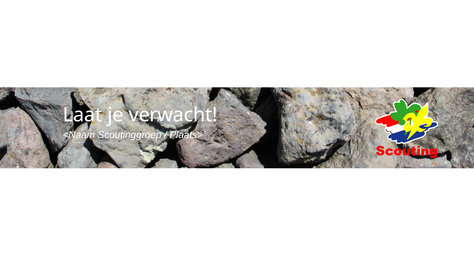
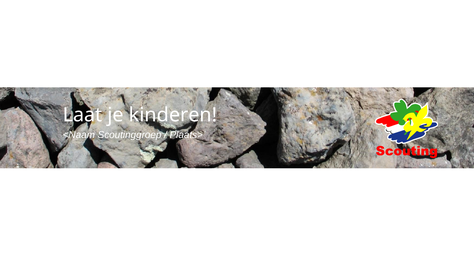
verwacht: verwacht -> kinderen (173, 115)
